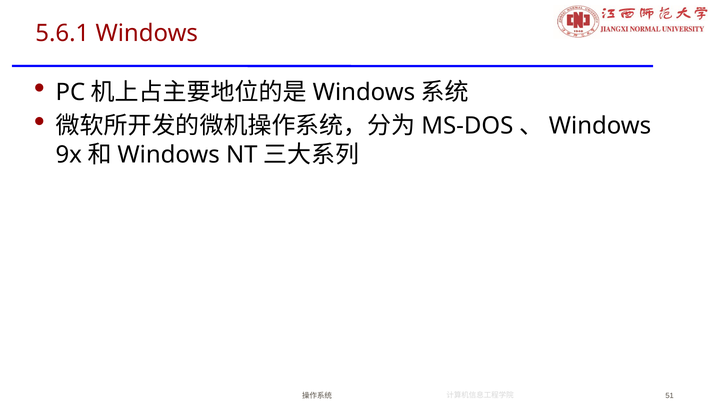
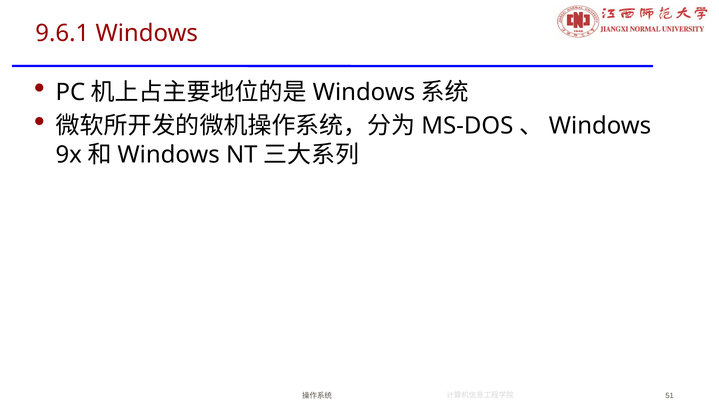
5.6.1: 5.6.1 -> 9.6.1 (62, 33)
